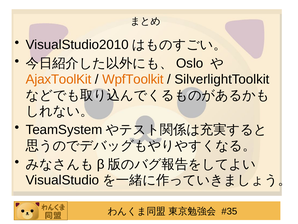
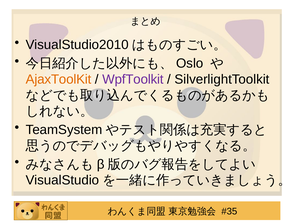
WpfToolkit colour: orange -> purple (133, 79)
